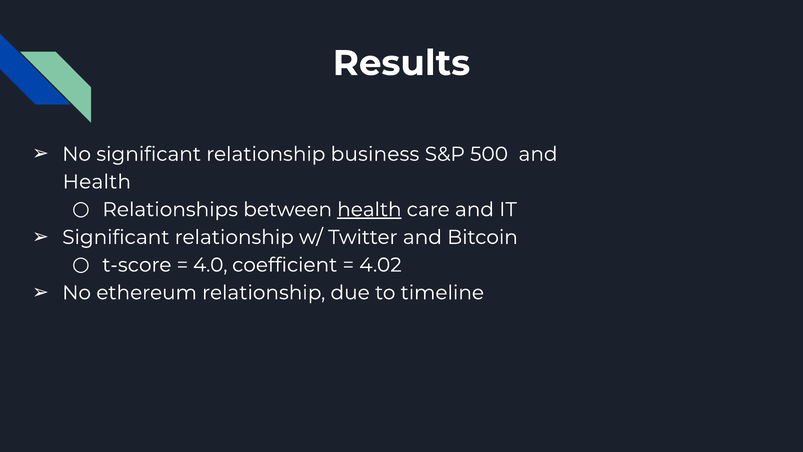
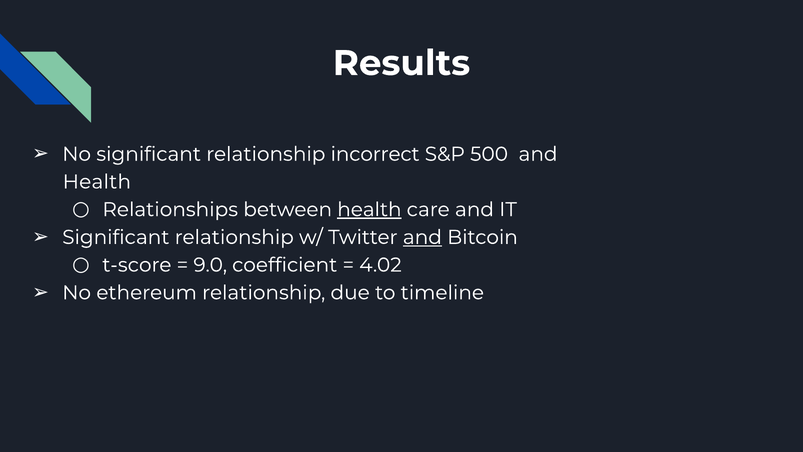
business: business -> incorrect (375, 154)
and underline: none -> present (422, 237)
4.0: 4.0 -> 9.0 (210, 265)
